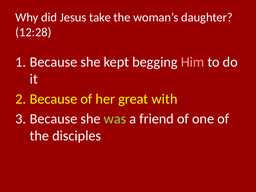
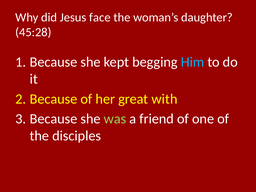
take: take -> face (100, 17)
12:28: 12:28 -> 45:28 (33, 32)
Him colour: pink -> light blue (193, 62)
